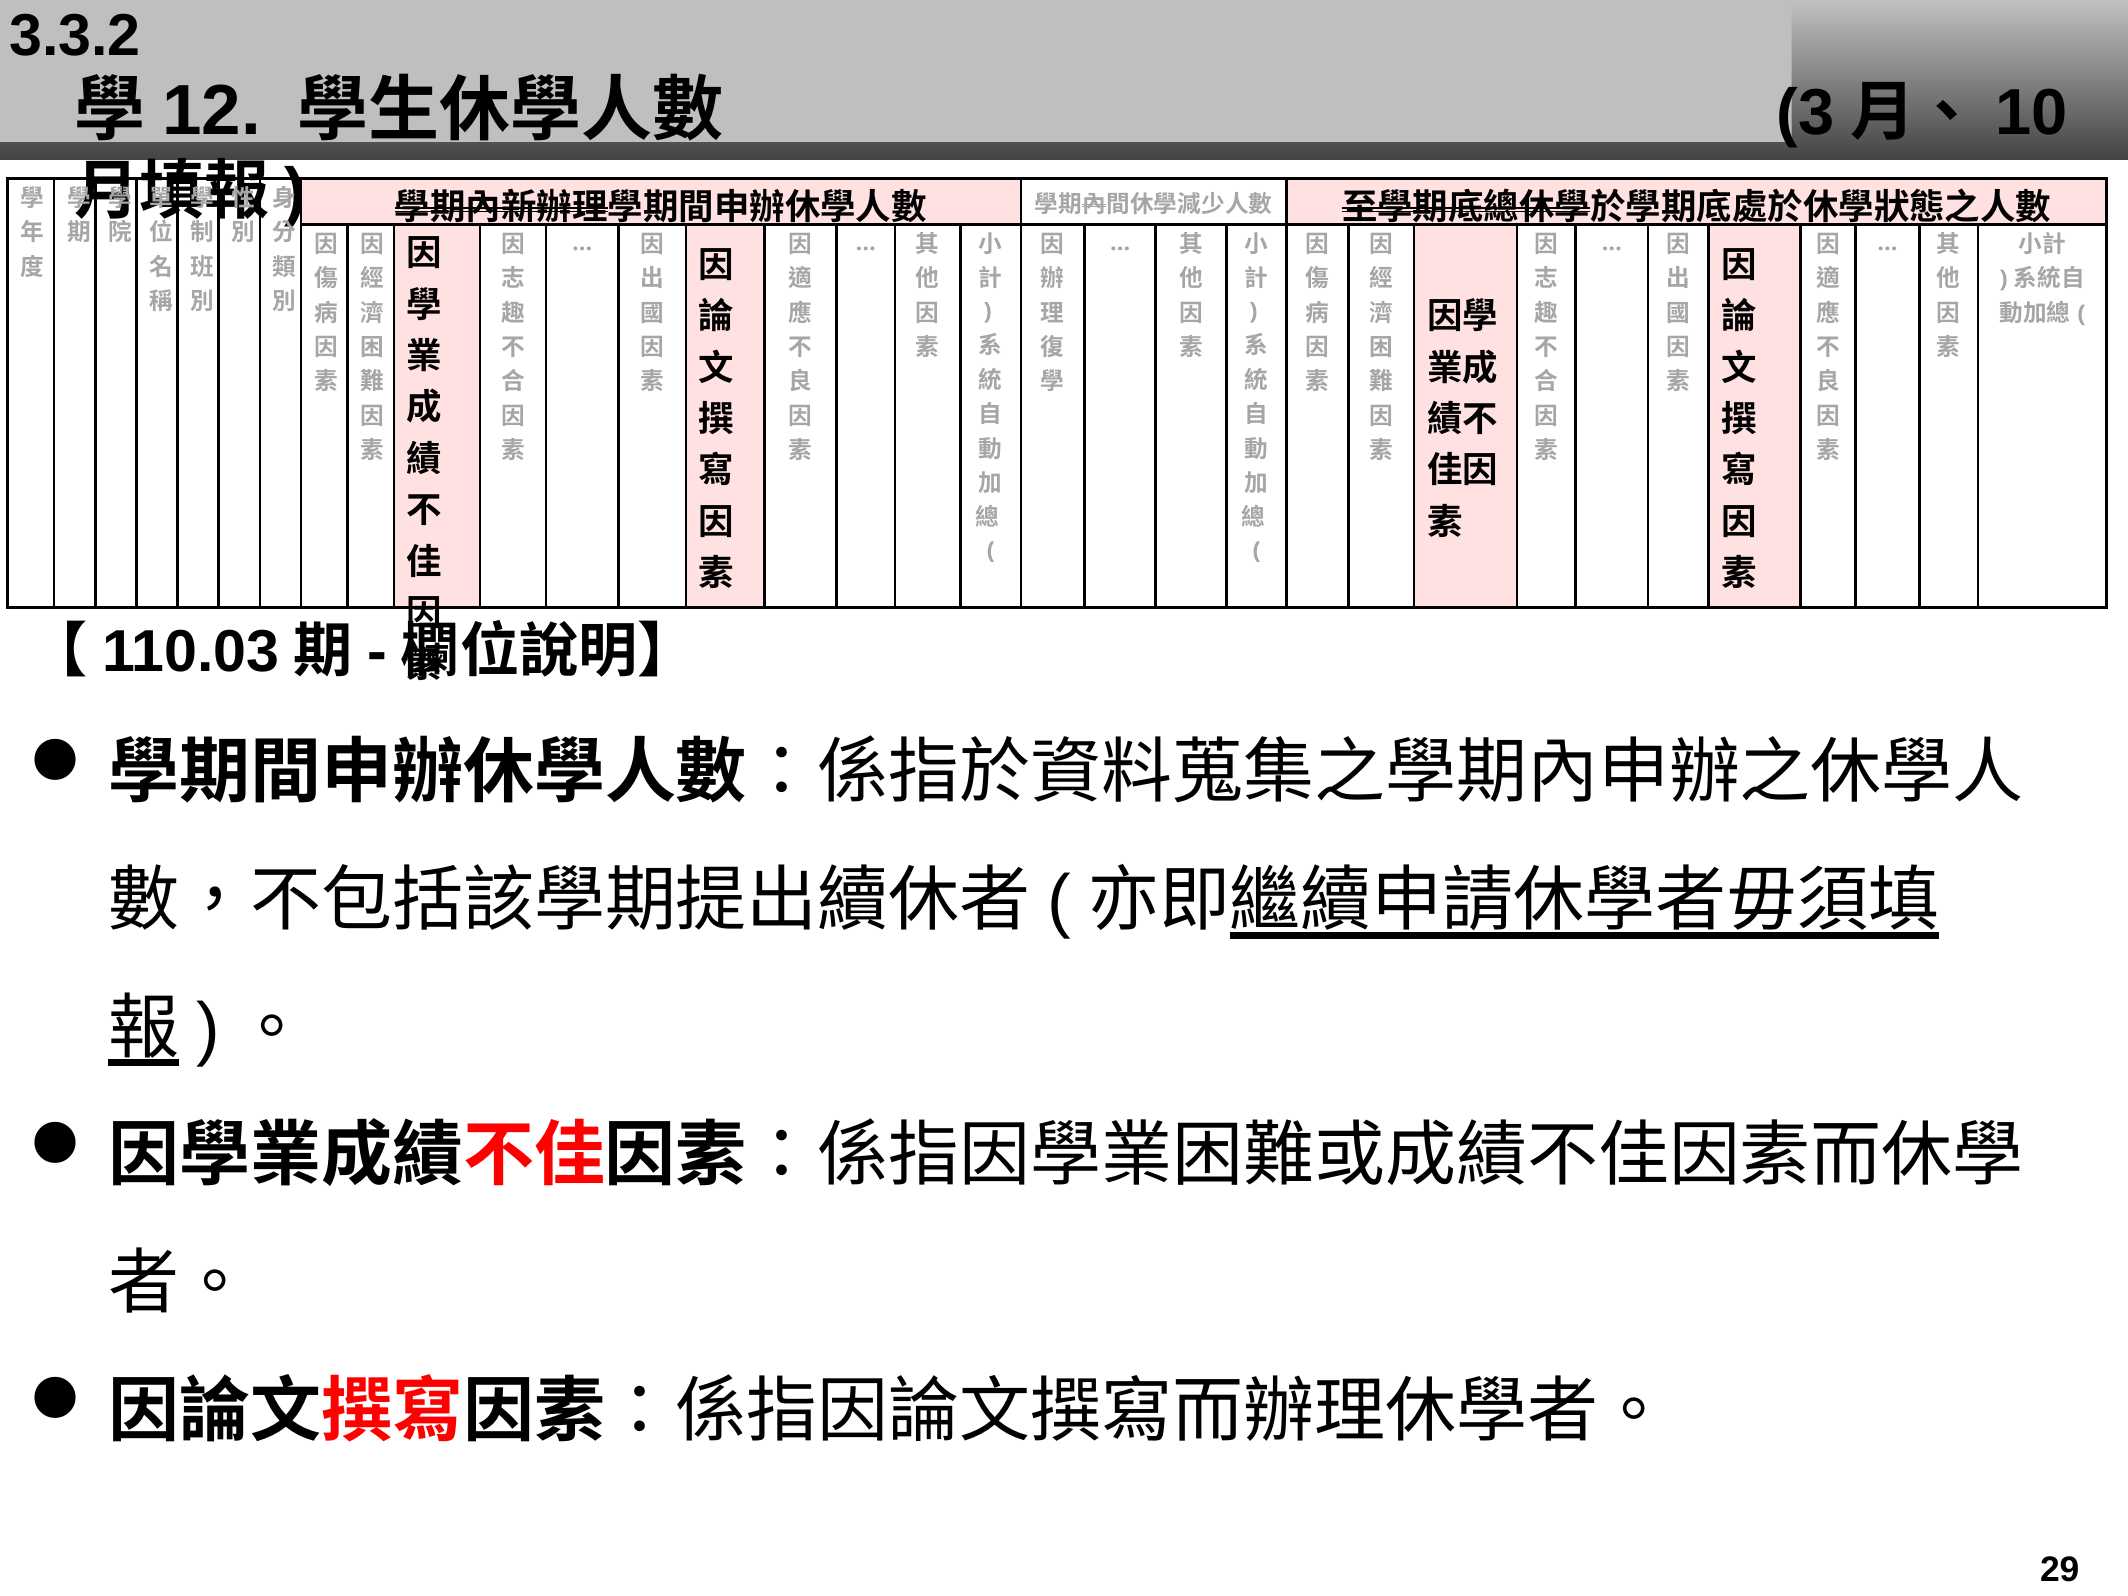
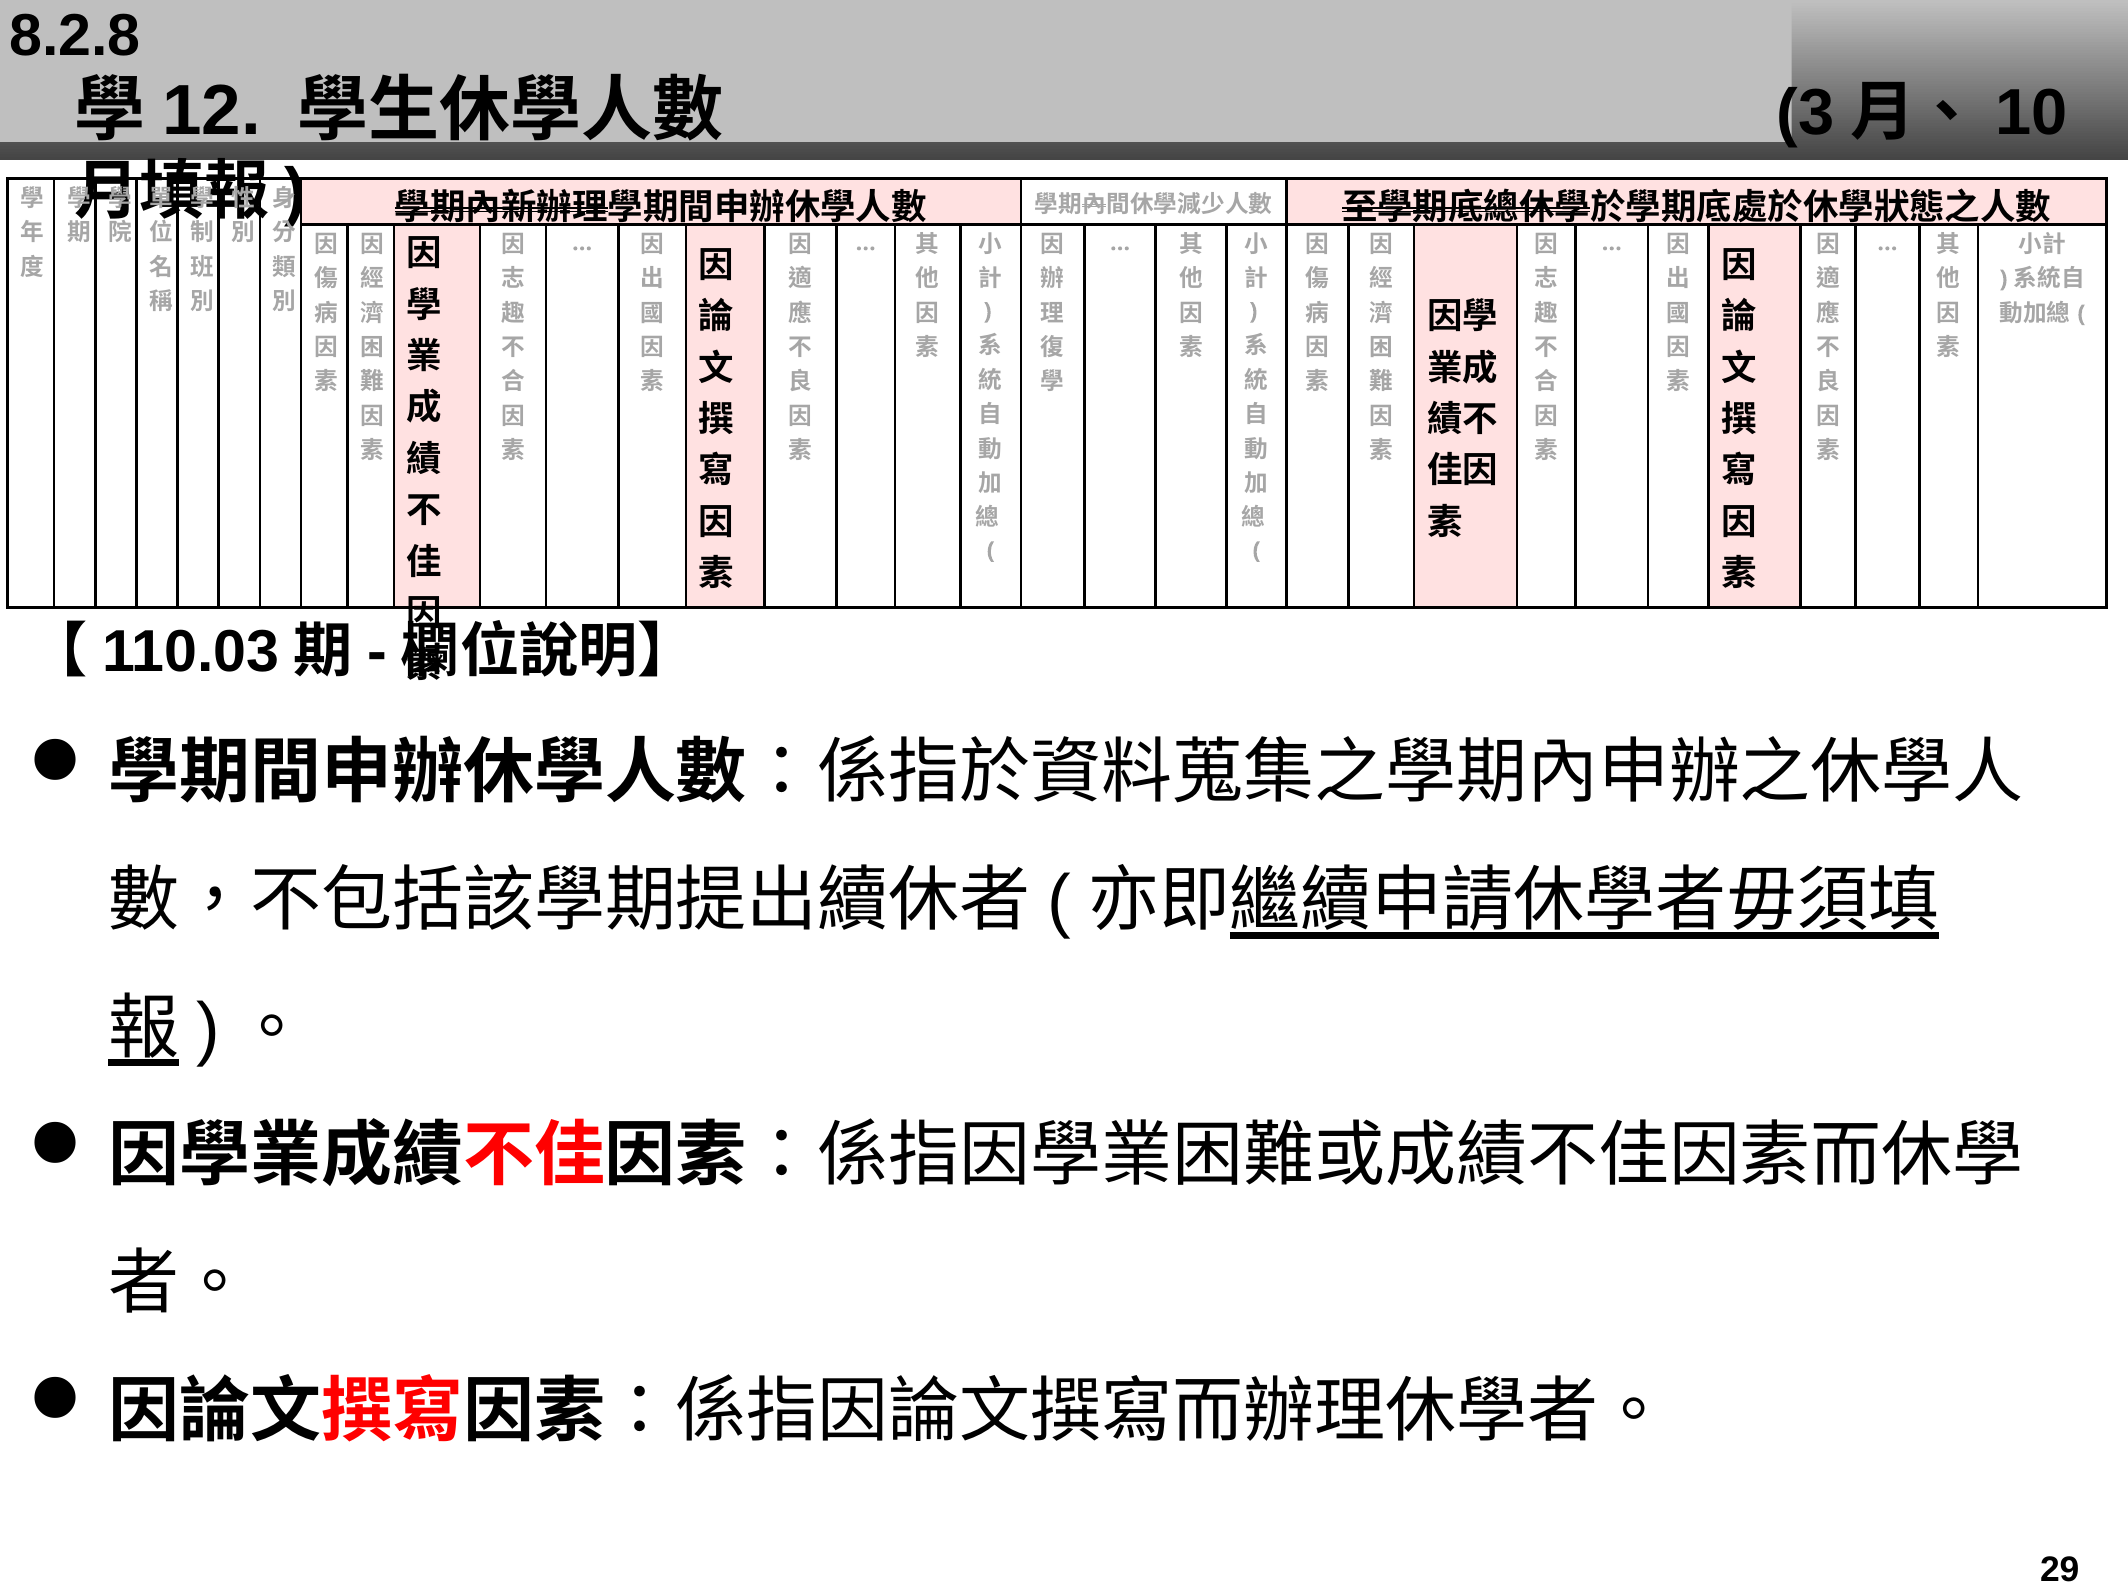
3.3.2: 3.3.2 -> 8.2.8 (75, 36)
